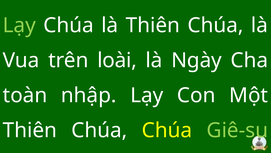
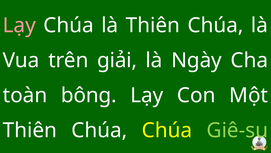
Lạy colour: light green -> pink (19, 25)
loài: loài -> giải (117, 60)
nhập: nhập -> bông (89, 95)
